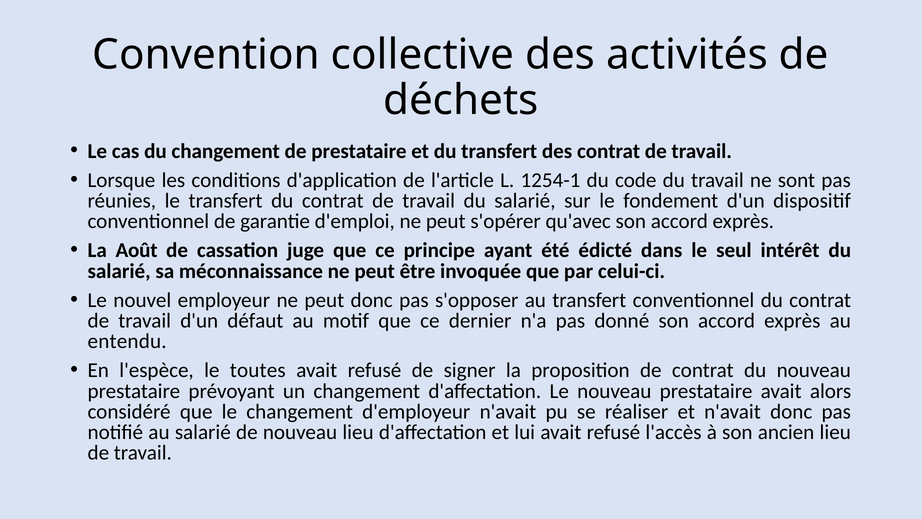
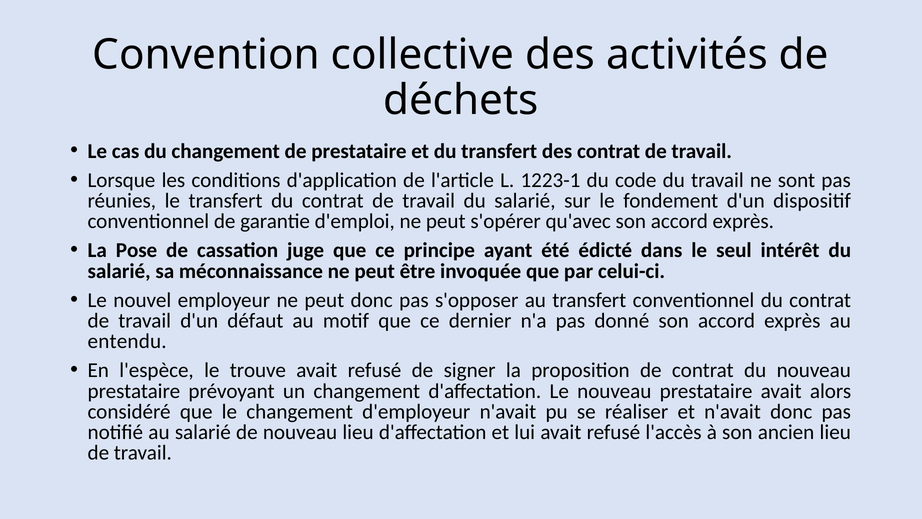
1254-1: 1254-1 -> 1223-1 (550, 180)
Août: Août -> Pose (137, 250)
toutes: toutes -> trouve (258, 370)
